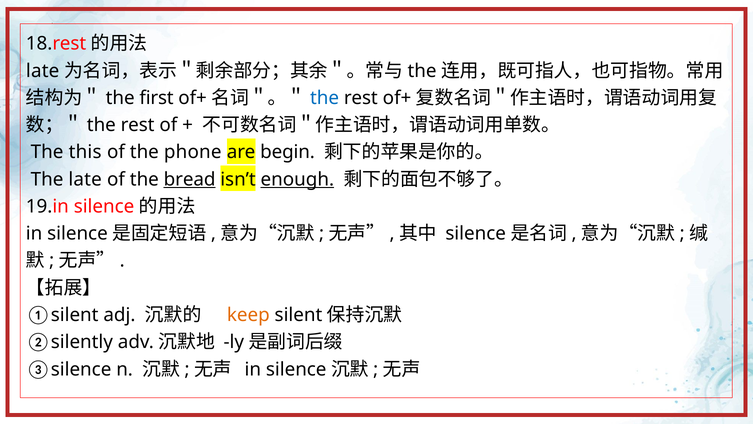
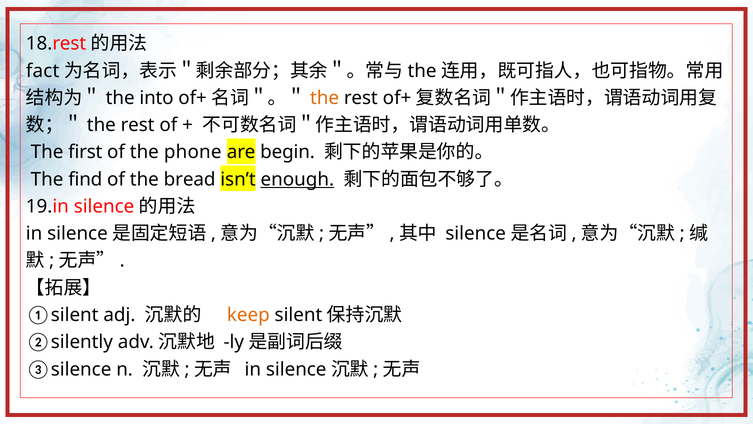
late: late -> fact (43, 71)
first: first -> into (157, 98)
the colour: blue -> orange (325, 98)
this: this -> first (85, 152)
The late: late -> find (85, 179)
bread underline: present -> none (190, 179)
